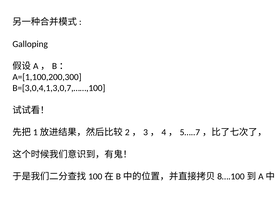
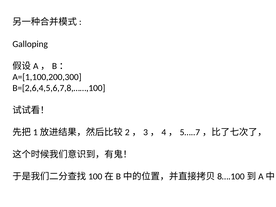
B=[3,0,4,1,3,0,7,……,100: B=[3,0,4,1,3,0,7,……,100 -> B=[2,6,4,5,6,7,8,……,100 (59, 88)
